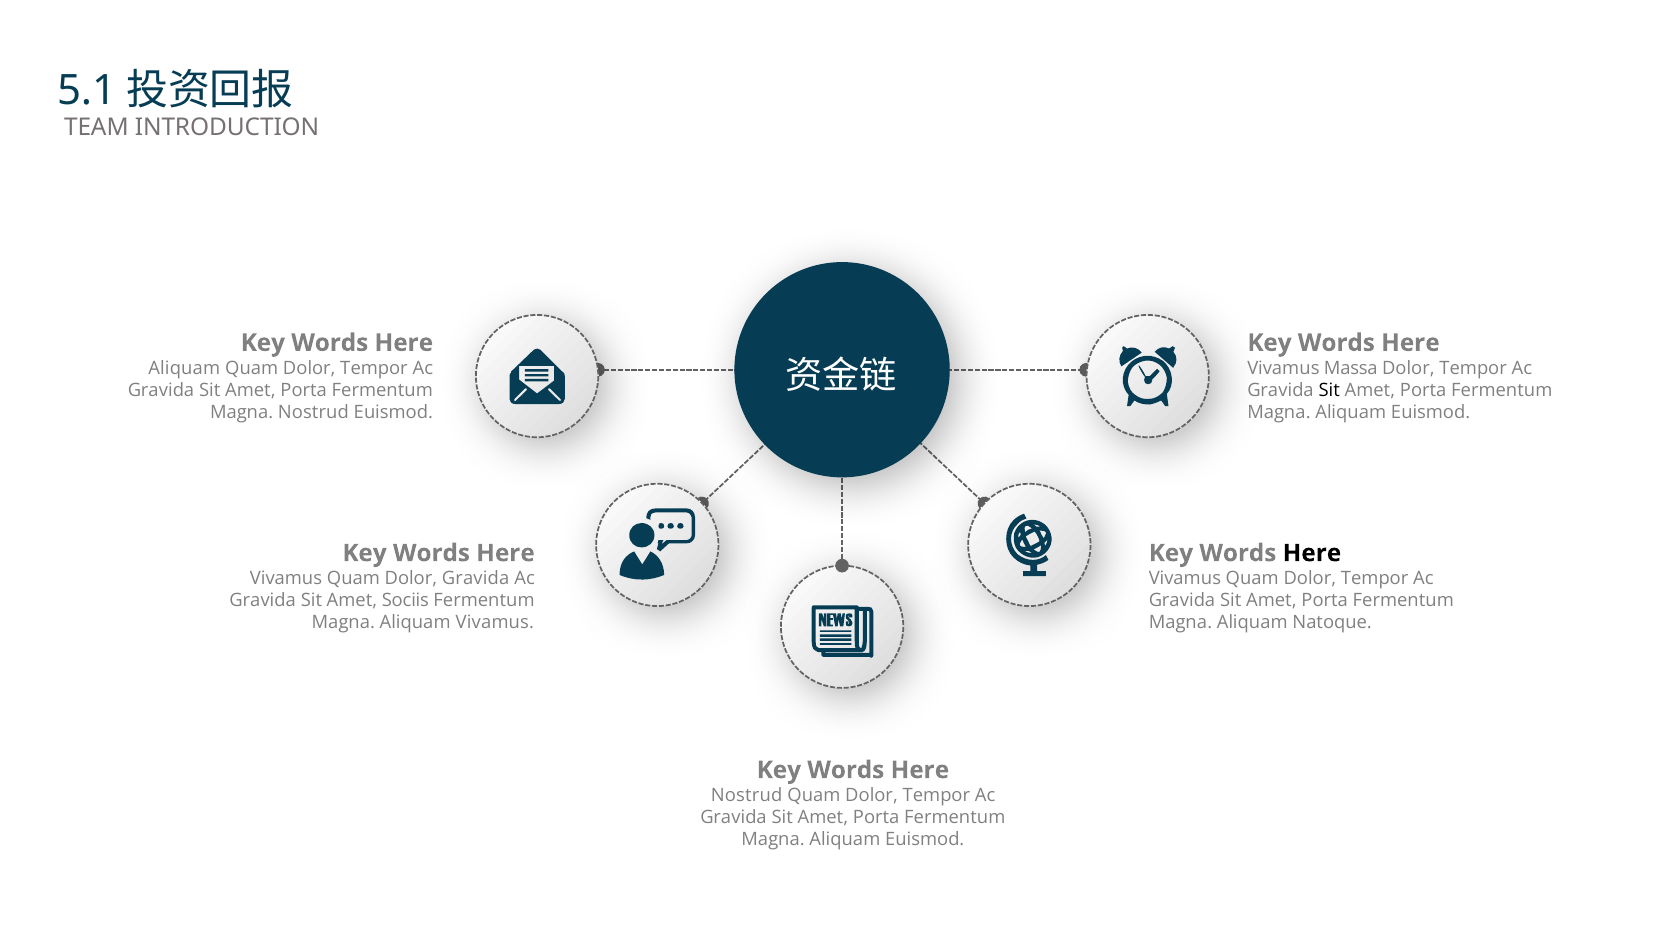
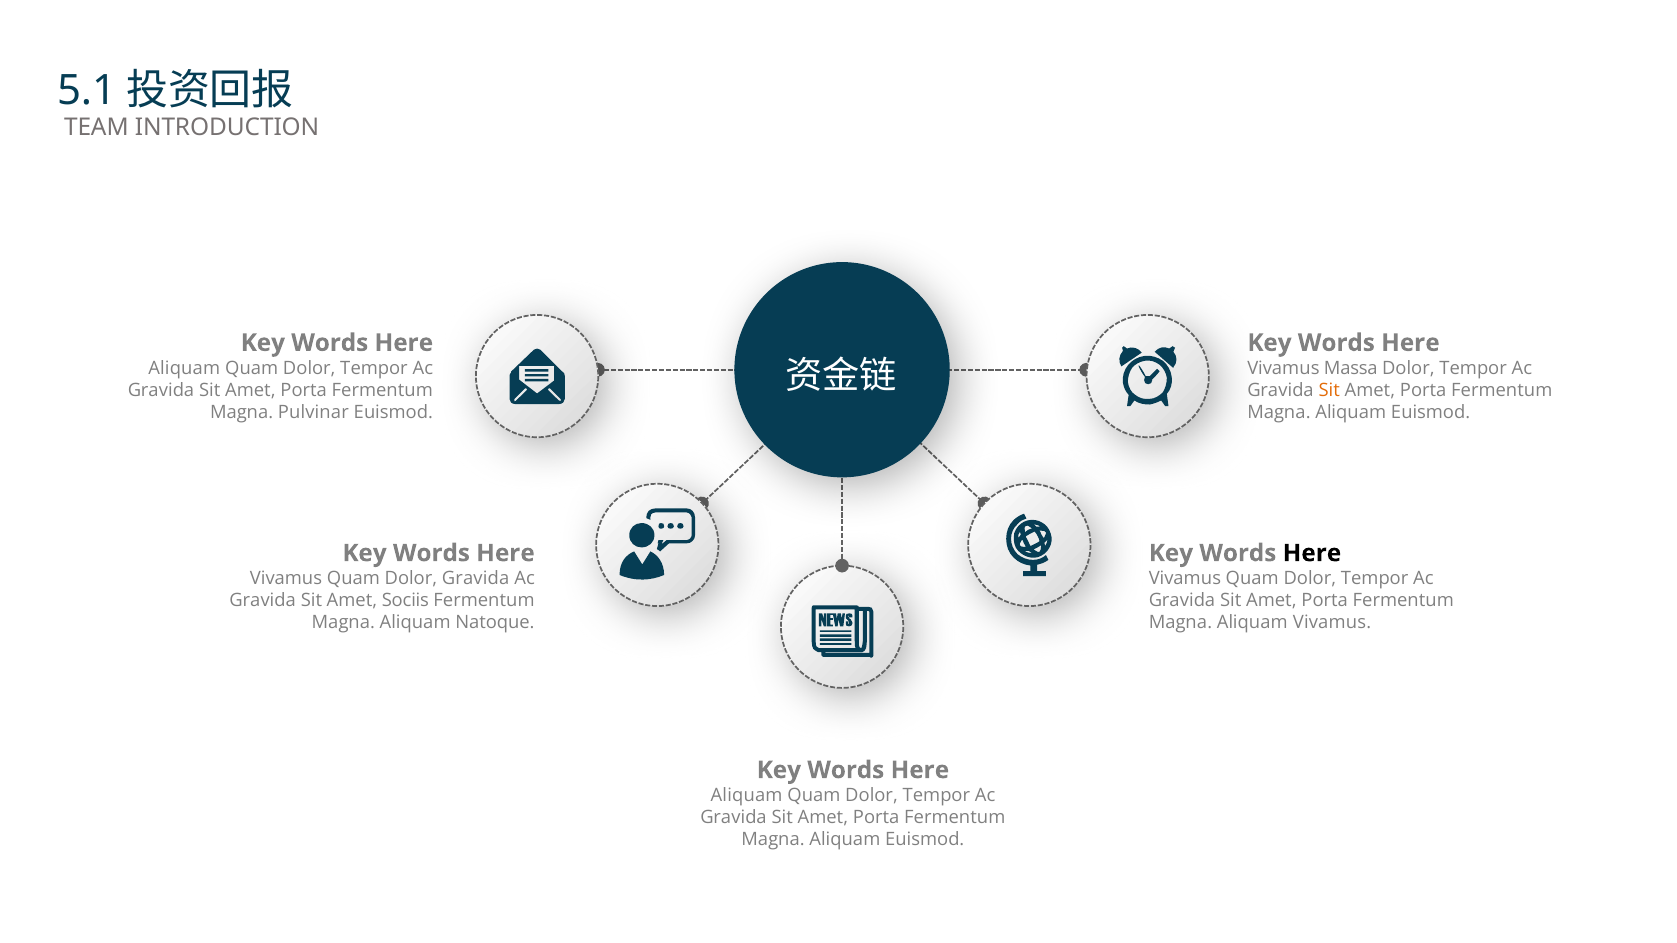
Sit colour: black -> orange (1329, 390)
Magna Nostrud: Nostrud -> Pulvinar (313, 413)
Aliquam Vivamus: Vivamus -> Natoque (495, 623)
Aliquam Natoque: Natoque -> Vivamus (1332, 623)
Nostrud: Nostrud -> Aliquam (747, 796)
